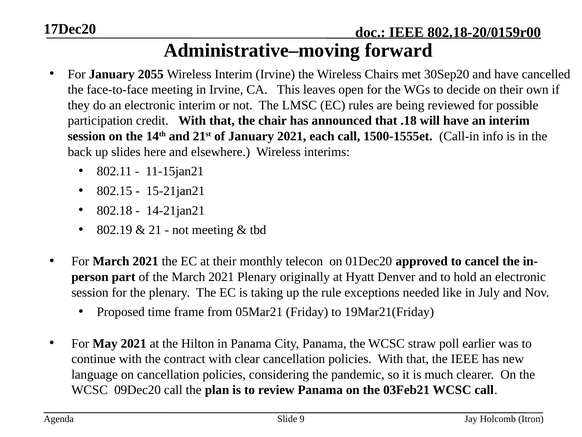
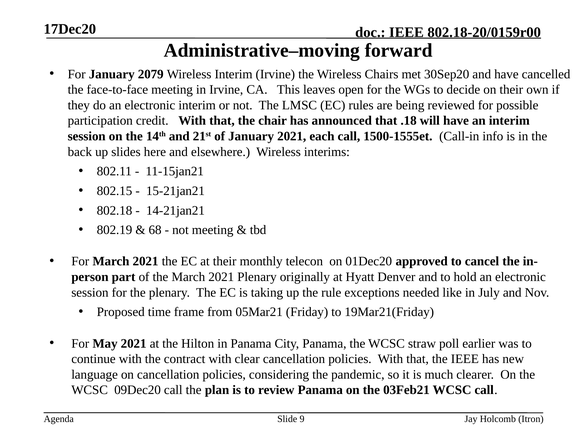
2055: 2055 -> 2079 (151, 74)
21: 21 -> 68 (155, 230)
